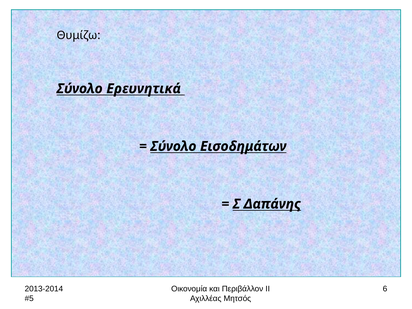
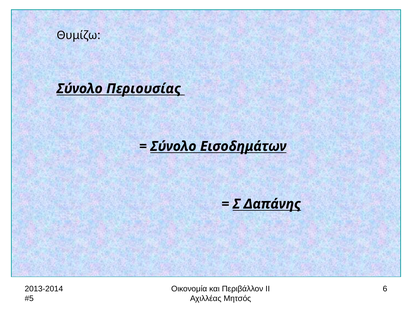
Ερευνητικά: Ερευνητικά -> Περιουσίας (144, 89)
